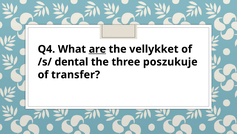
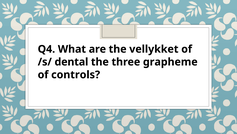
are underline: present -> none (97, 49)
poszukuje: poszukuje -> grapheme (170, 62)
transfer: transfer -> controls (76, 74)
